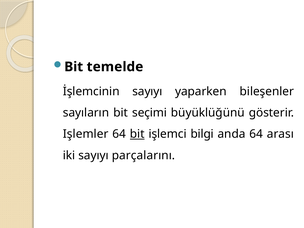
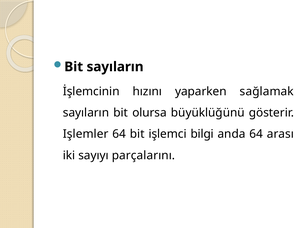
Bit temelde: temelde -> sayıların (115, 67)
İşlemcinin sayıyı: sayıyı -> hızını (147, 92)
bileşenler: bileşenler -> sağlamak (267, 92)
seçimi: seçimi -> olursa (150, 113)
bit underline: present -> none (137, 134)
